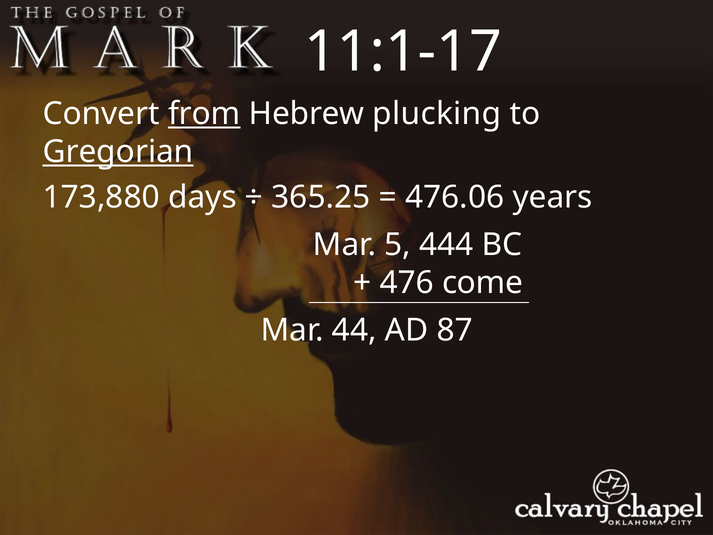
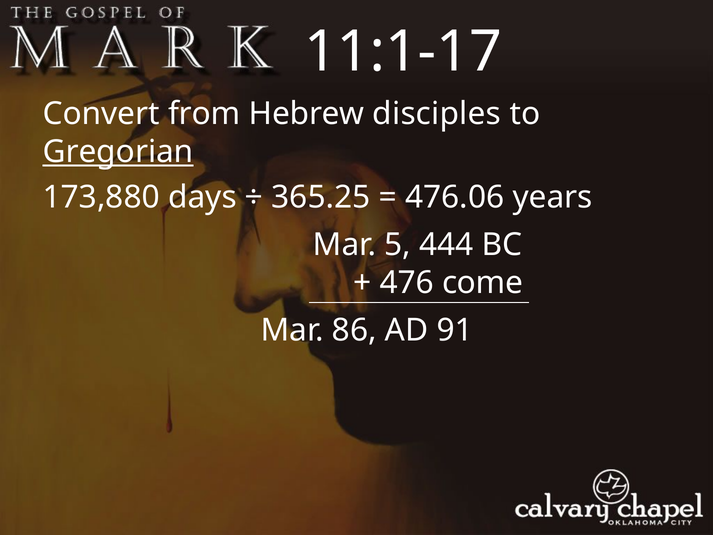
from underline: present -> none (204, 114)
plucking: plucking -> disciples (437, 114)
44: 44 -> 86 (354, 330)
87: 87 -> 91 (455, 330)
